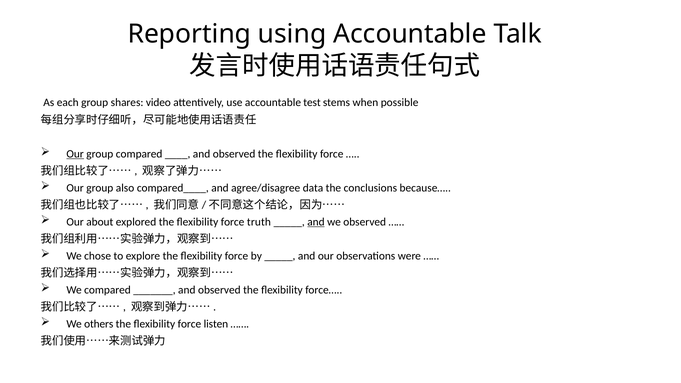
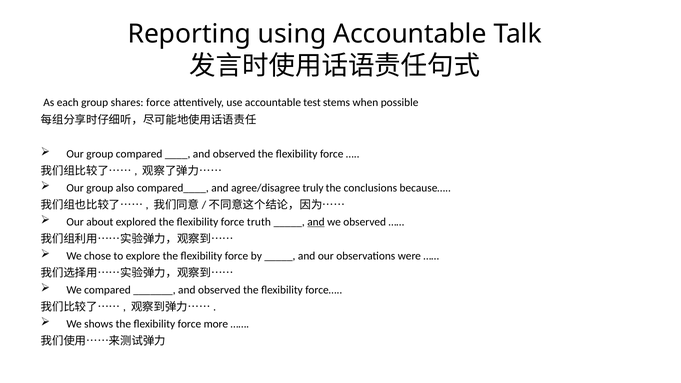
shares video: video -> force (158, 103)
Our underline: present -> none (75, 154)
data: data -> truly (313, 188)
others: others -> shows (99, 324)
listen: listen -> more (216, 324)
